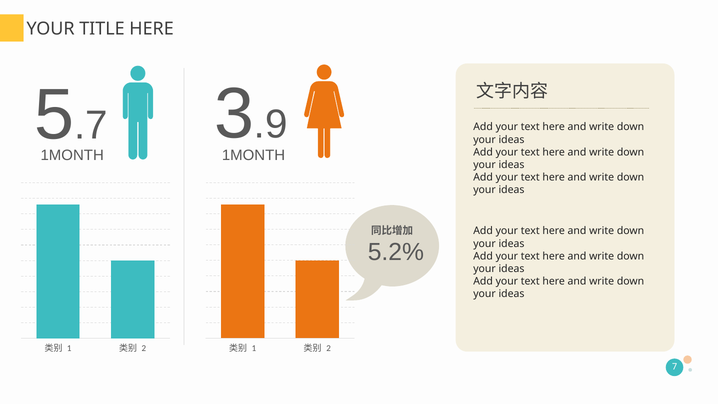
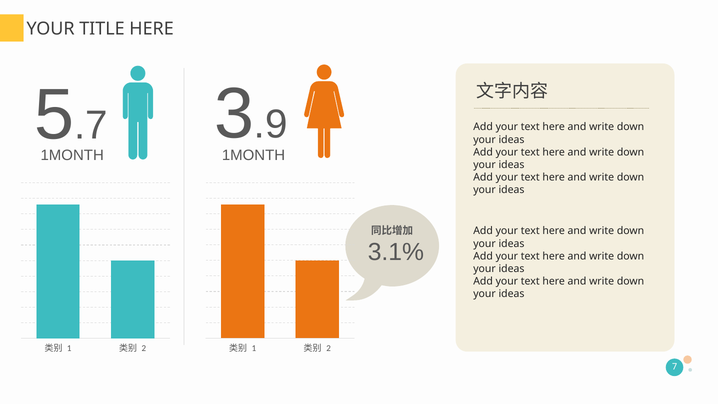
5.2%: 5.2% -> 3.1% (396, 252)
